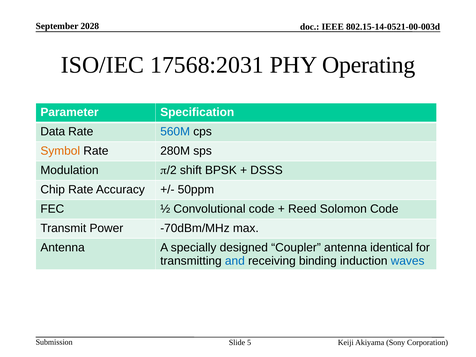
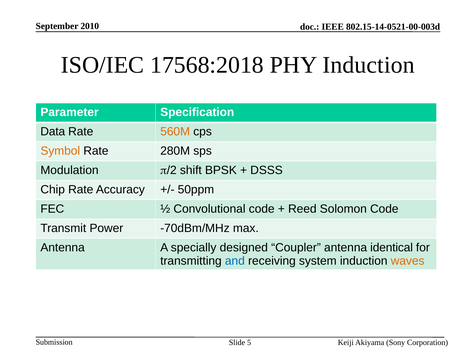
2028: 2028 -> 2010 (90, 26)
17568:2031: 17568:2031 -> 17568:2018 (207, 65)
PHY Operating: Operating -> Induction (369, 65)
560M colour: blue -> orange (175, 132)
binding: binding -> system (318, 261)
waves colour: blue -> orange (408, 261)
